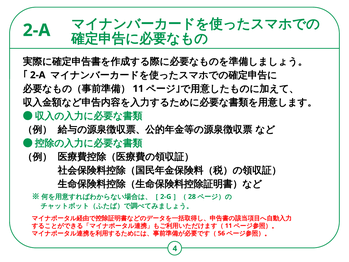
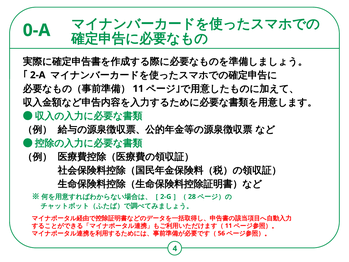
2-A: 2-A -> 0-A (37, 30)
